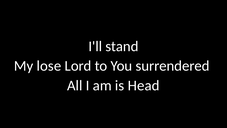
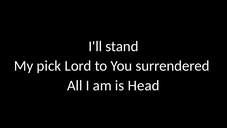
lose: lose -> pick (49, 66)
